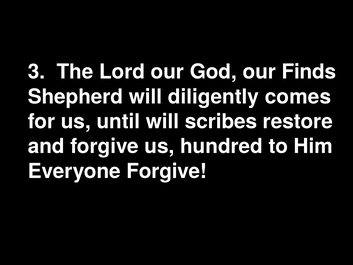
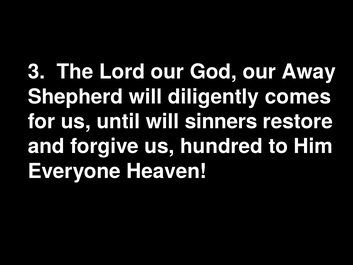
Finds: Finds -> Away (309, 72)
scribes: scribes -> sinners (221, 121)
Everyone Forgive: Forgive -> Heaven (167, 171)
